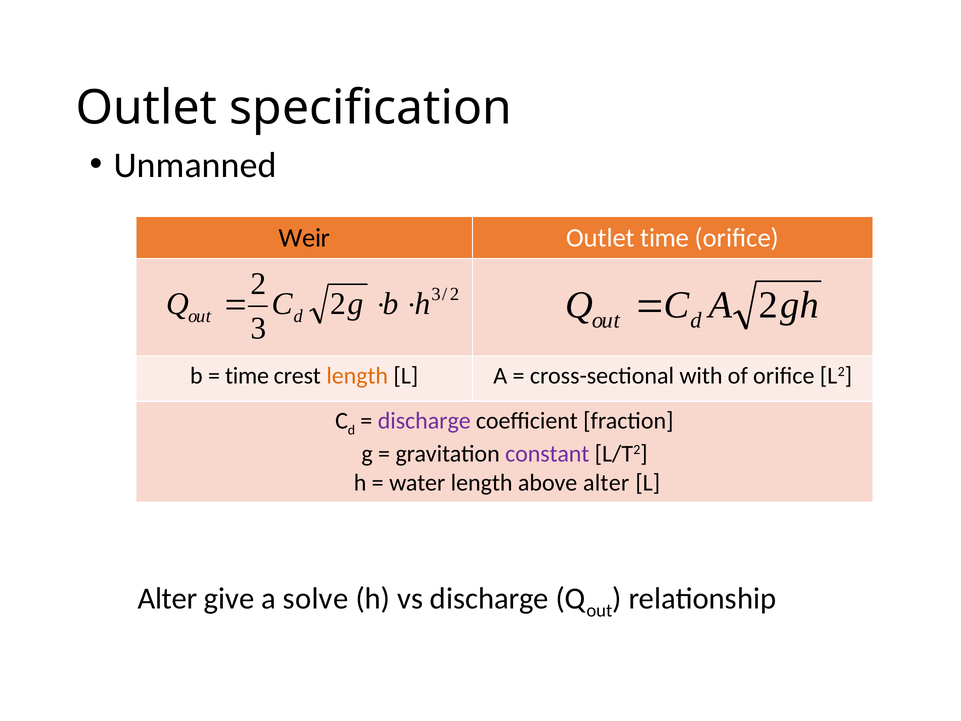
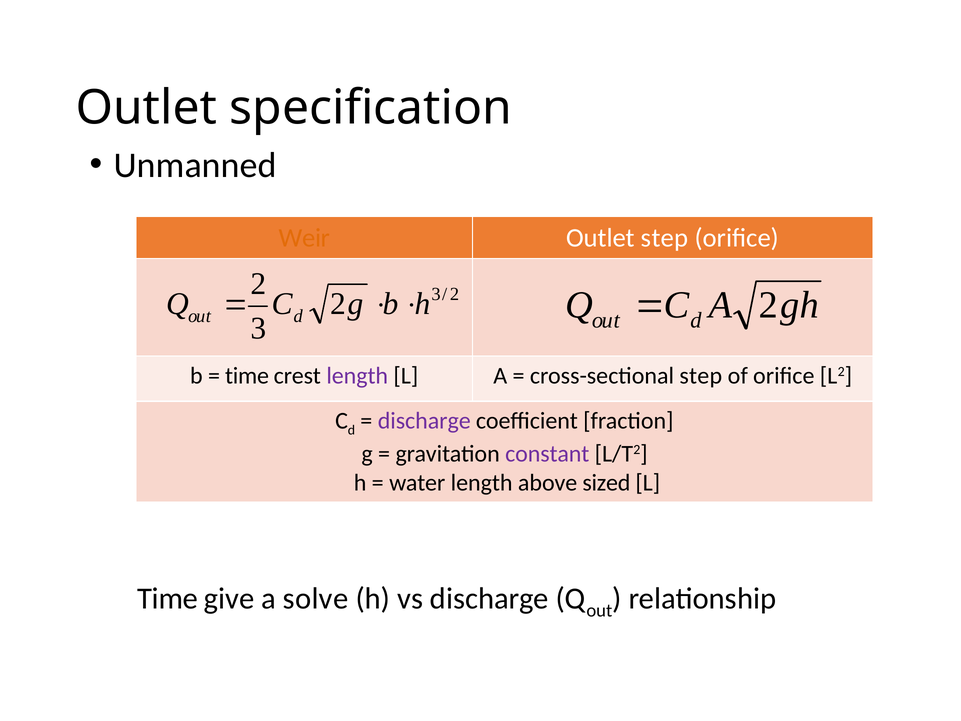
Weir colour: black -> orange (304, 238)
Outlet time: time -> step (665, 238)
length colour: orange -> purple (357, 375)
cross-sectional with: with -> step (701, 375)
above alter: alter -> sized (606, 483)
Alter: Alter -> Time (168, 598)
